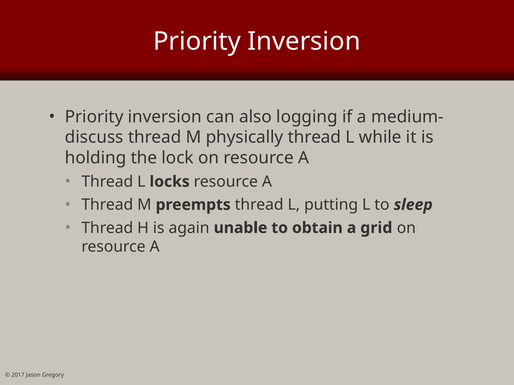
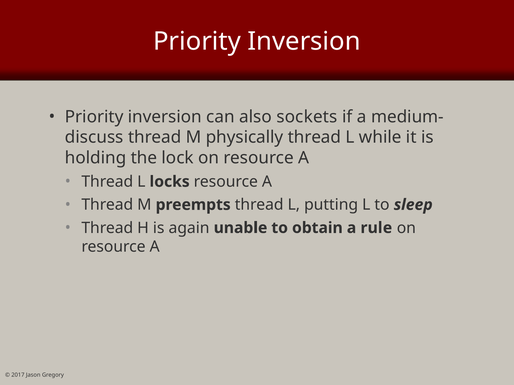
logging: logging -> sockets (307, 117)
grid: grid -> rule (376, 228)
